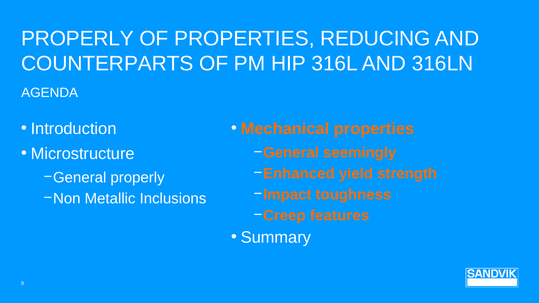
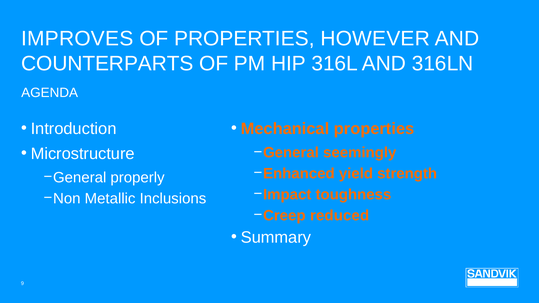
PROPERLY: PROPERLY -> IMPROVES (77, 38)
REDUCING: REDUCING -> HOWEVER (375, 38)
features: features -> reduced (340, 216)
